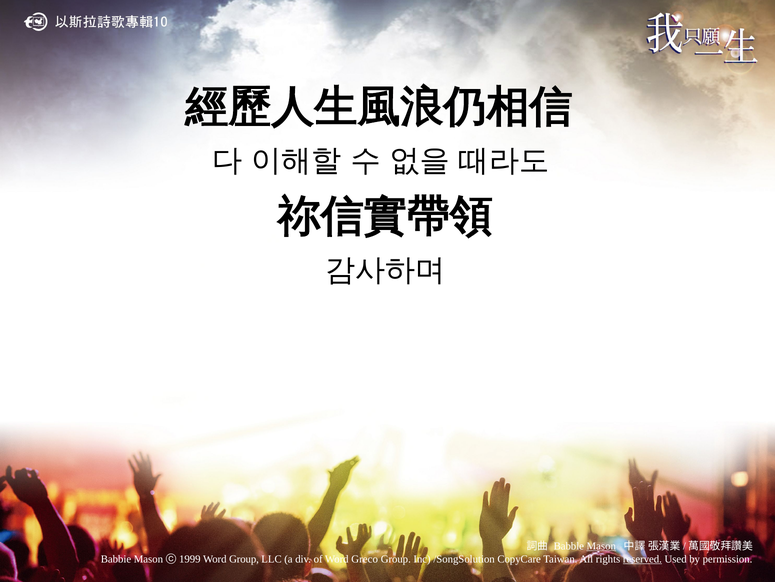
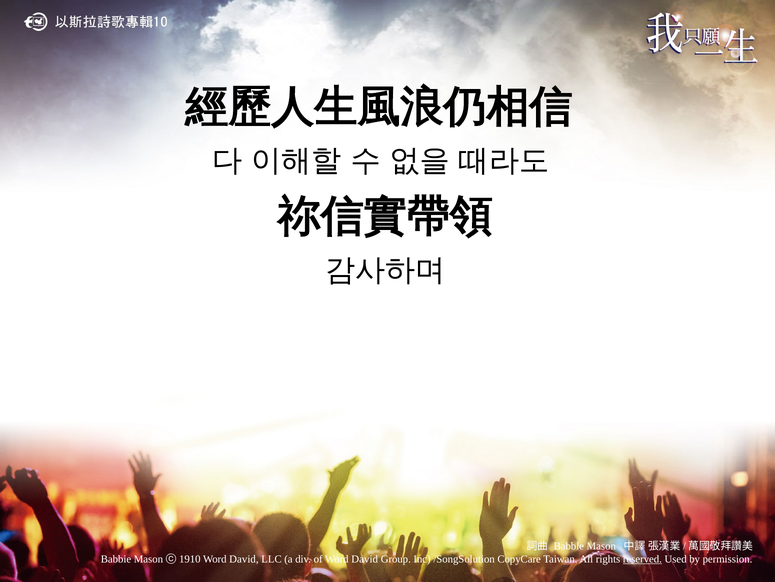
Mason underline: present -> none (601, 546)
1999: 1999 -> 1910 (190, 558)
Group: Group -> David (244, 558)
of Word Greco: Greco -> David (365, 558)
